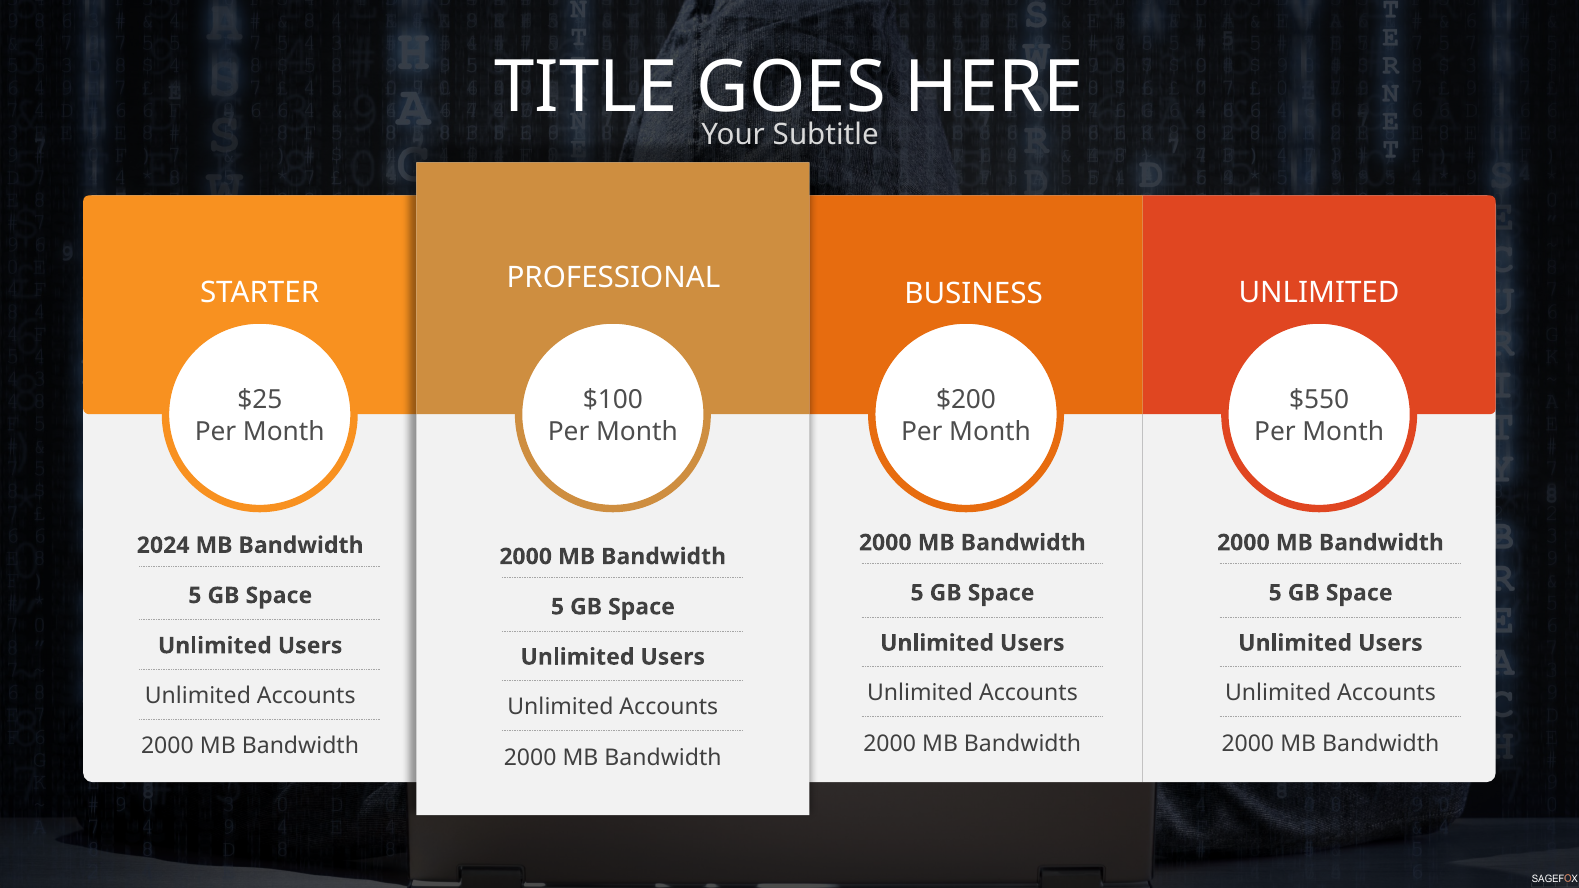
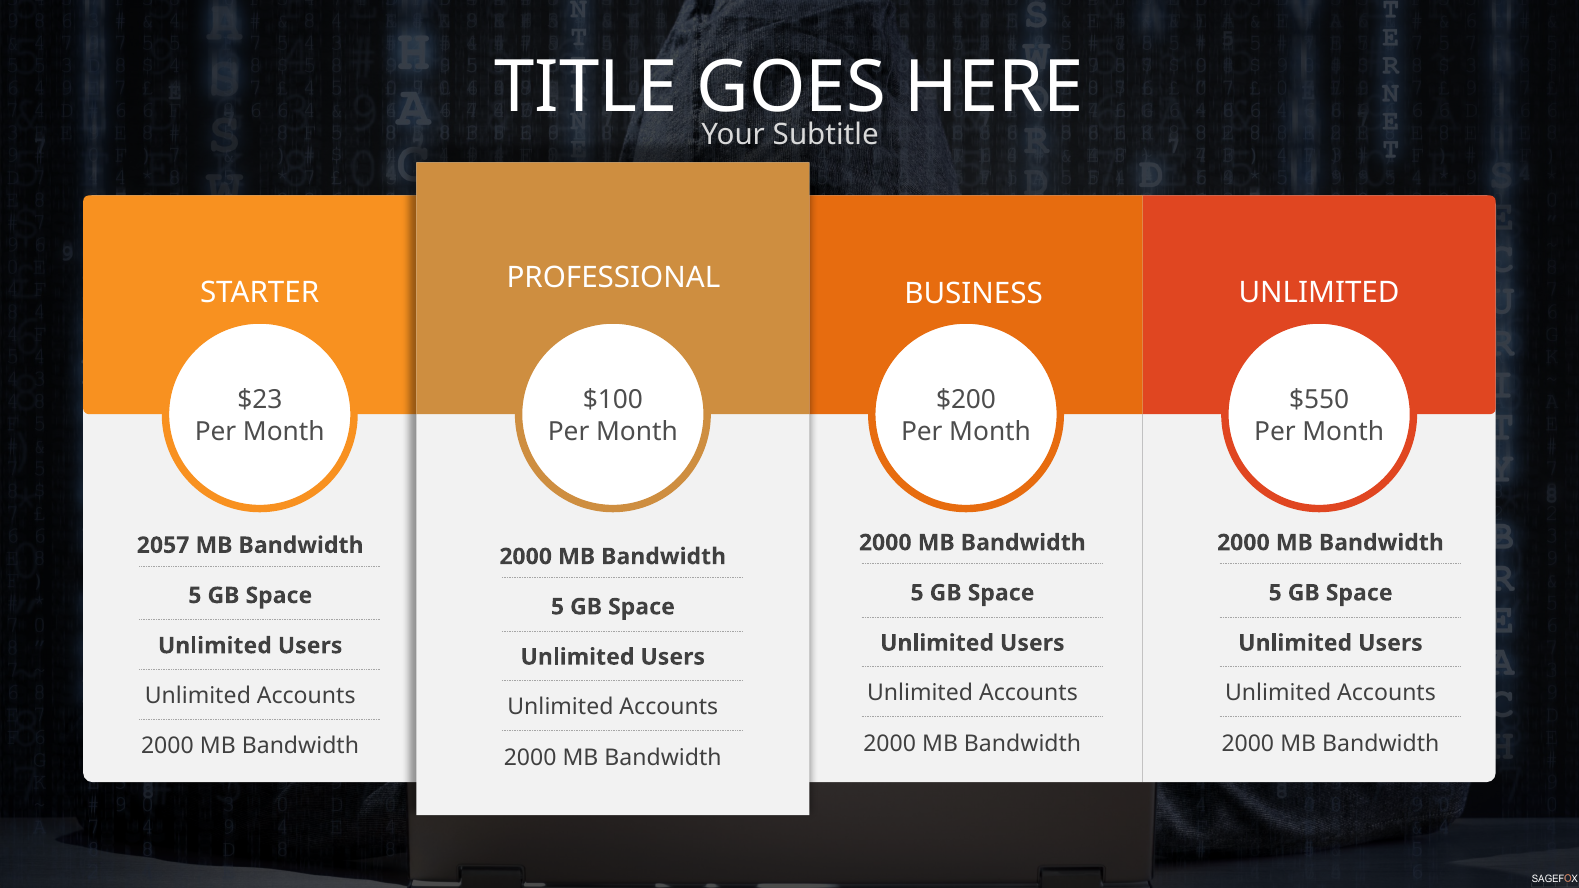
$25: $25 -> $23 (260, 400)
2024: 2024 -> 2057 (163, 545)
